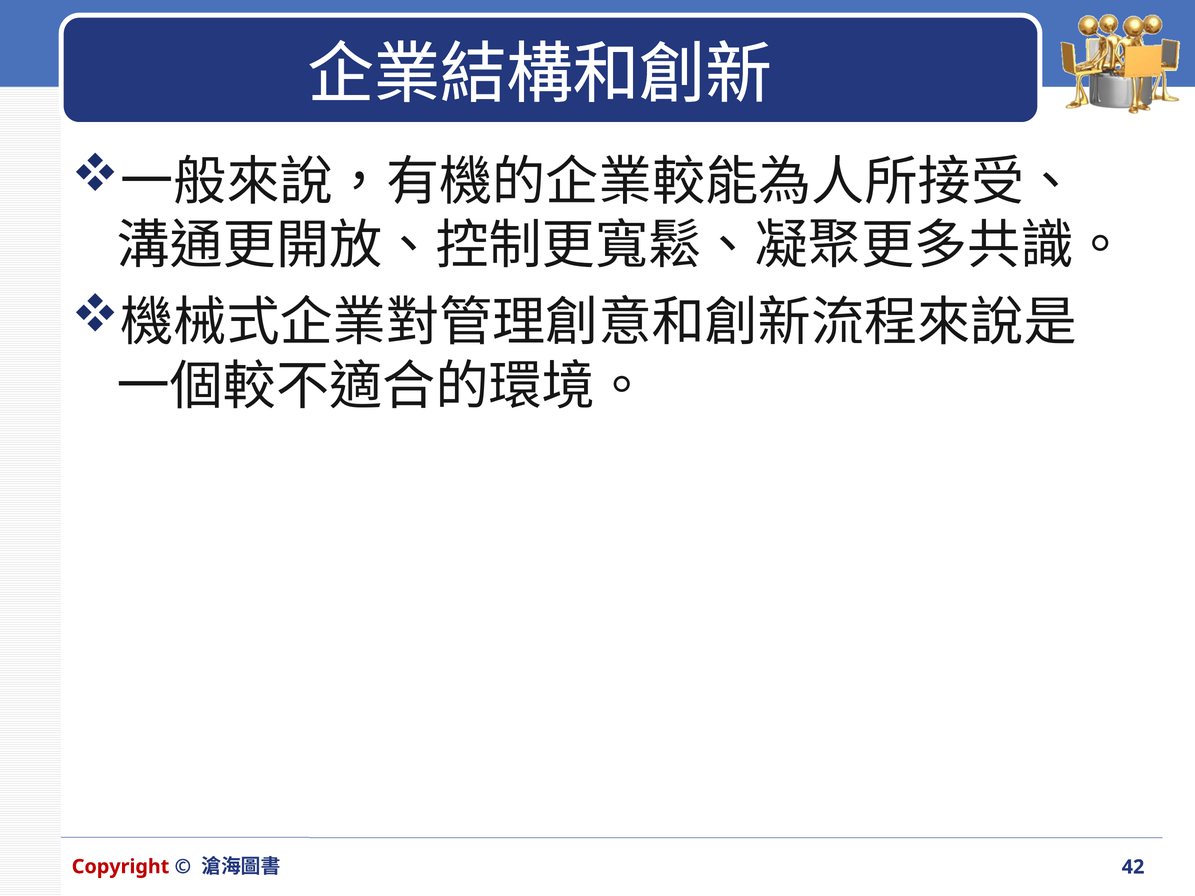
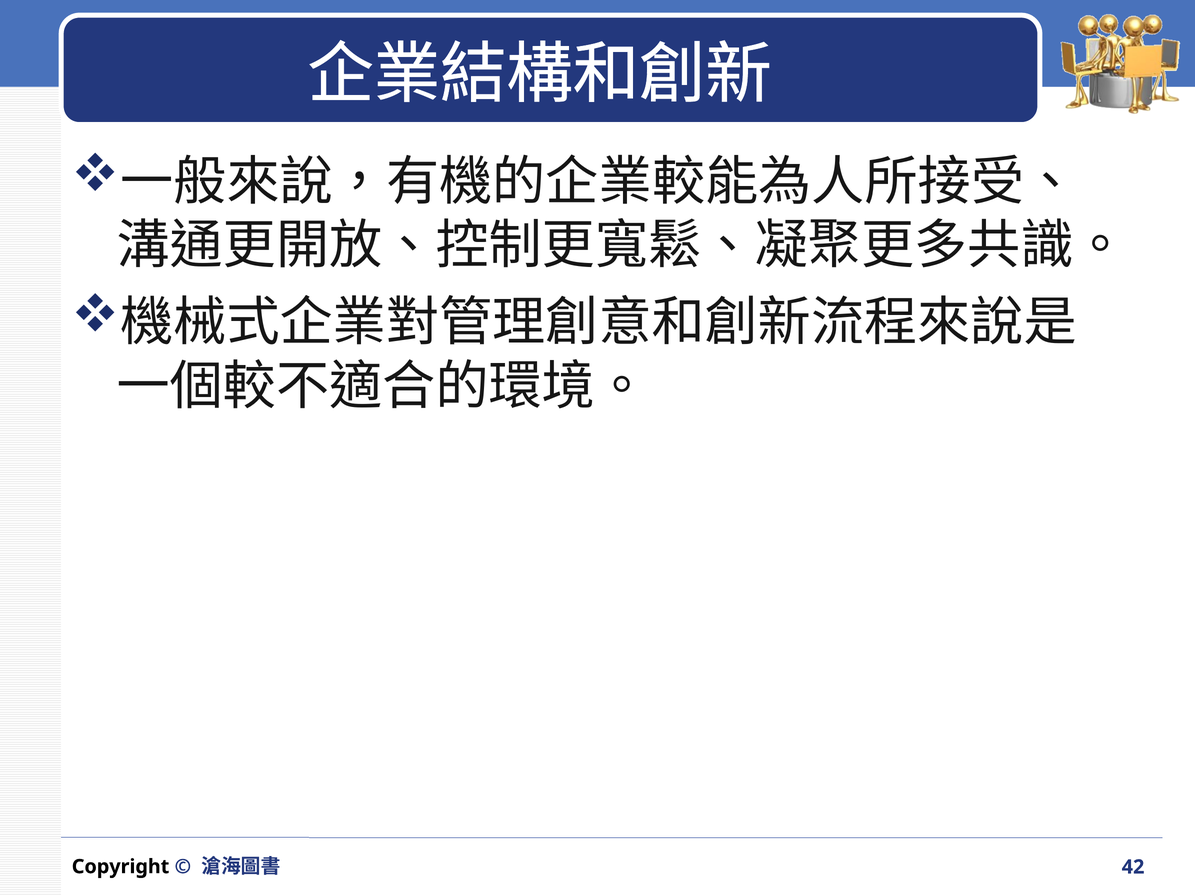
Copyright colour: red -> black (121, 867)
